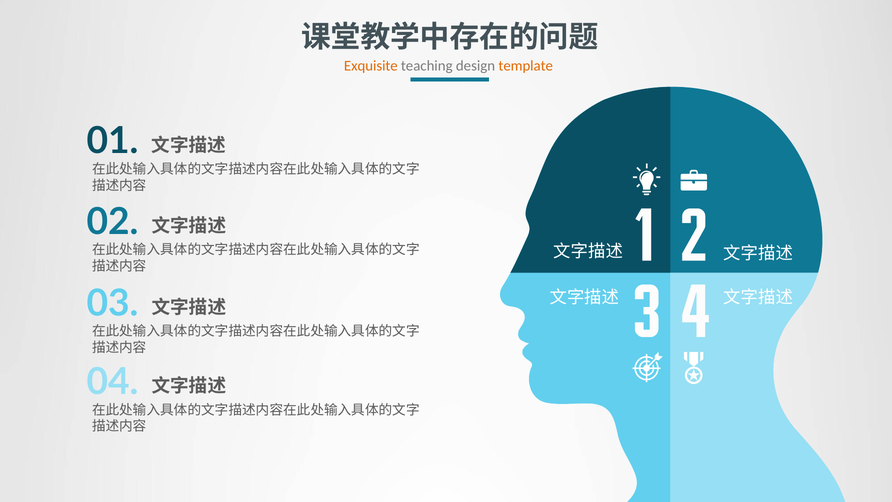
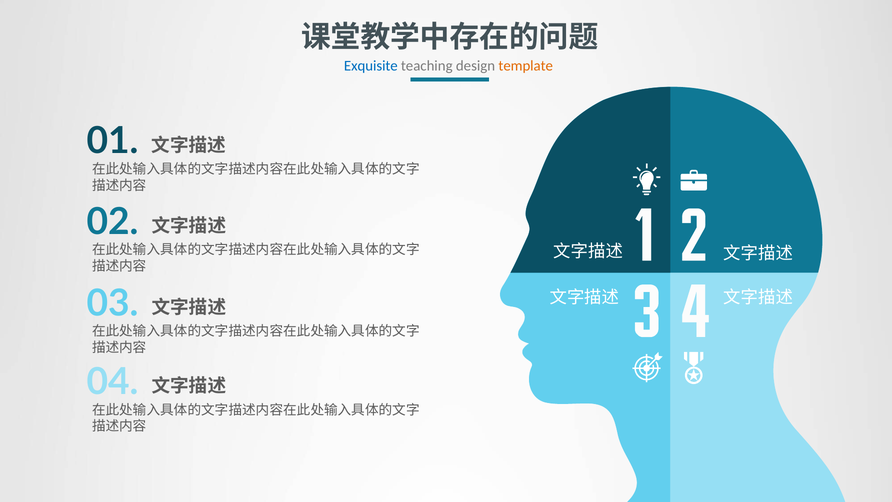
Exquisite colour: orange -> blue (371, 66)
